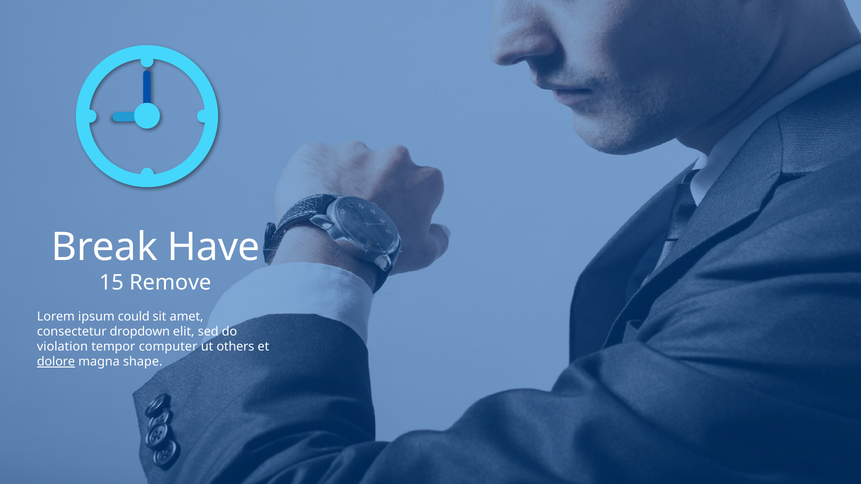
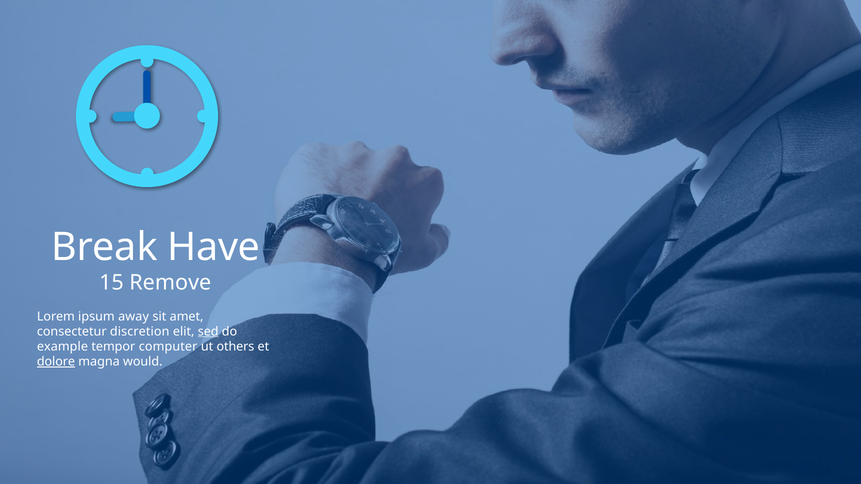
could: could -> away (134, 317)
dropdown: dropdown -> discretion (140, 332)
sed underline: none -> present (208, 332)
violation: violation -> example (62, 347)
shape: shape -> would (143, 362)
